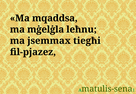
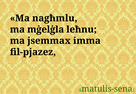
mqaddsa: mqaddsa -> nagħmlu (55, 18)
tiegħi: tiegħi -> imma (87, 41)
